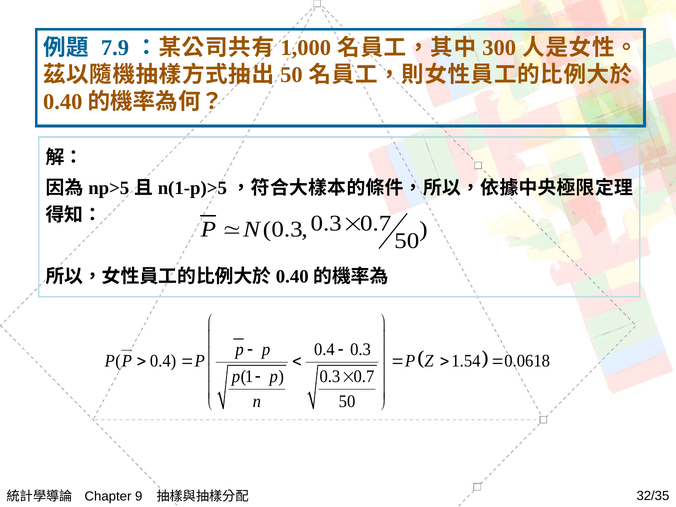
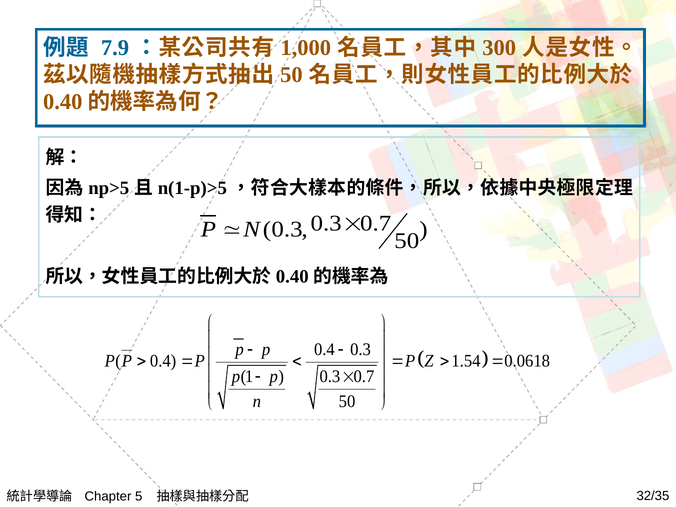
9: 9 -> 5 (139, 496)
